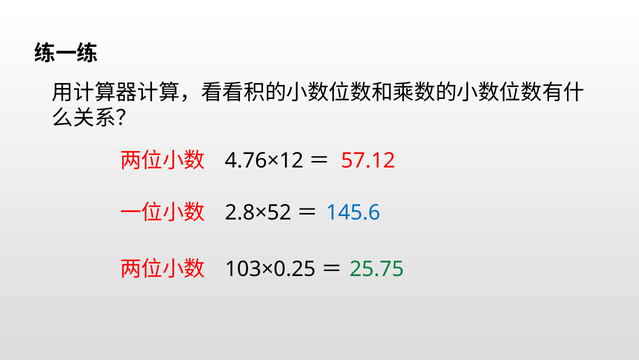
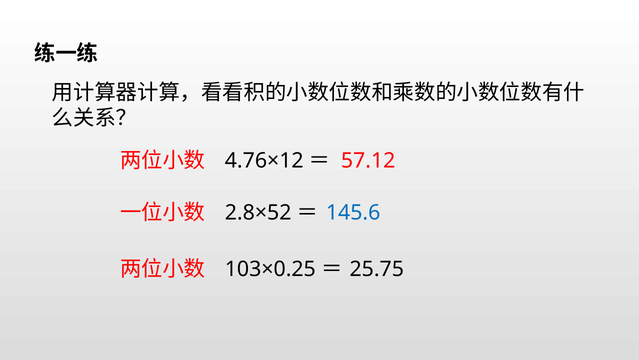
25.75 colour: green -> black (377, 269)
